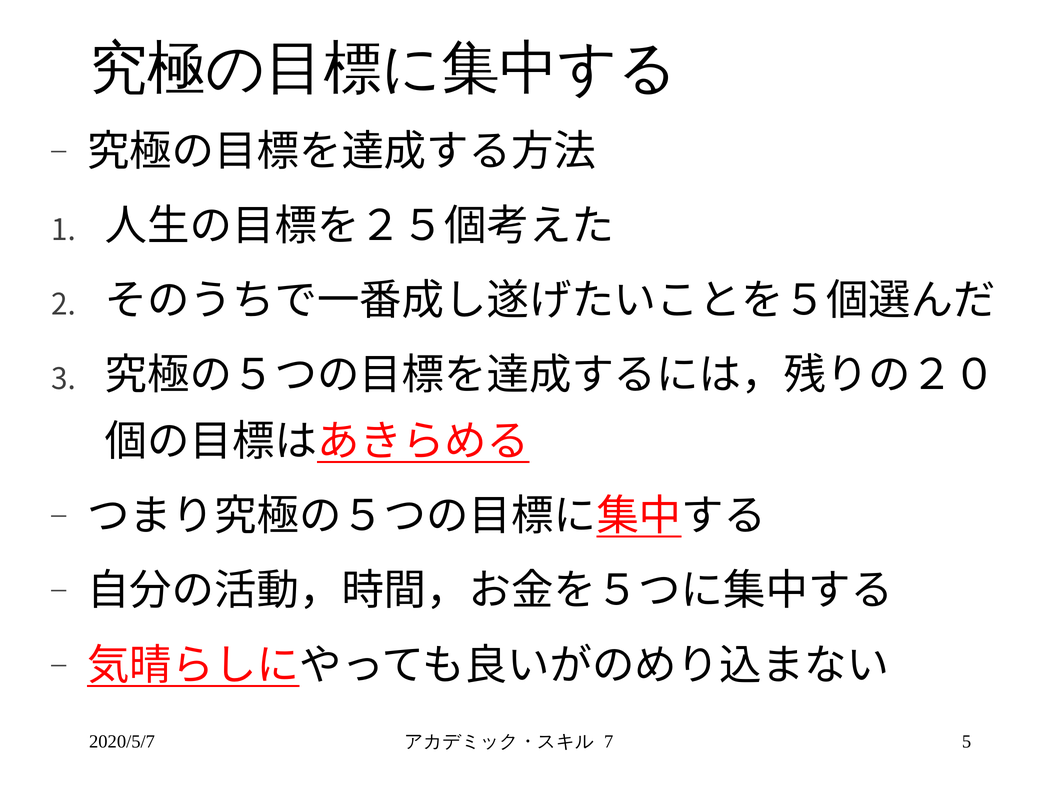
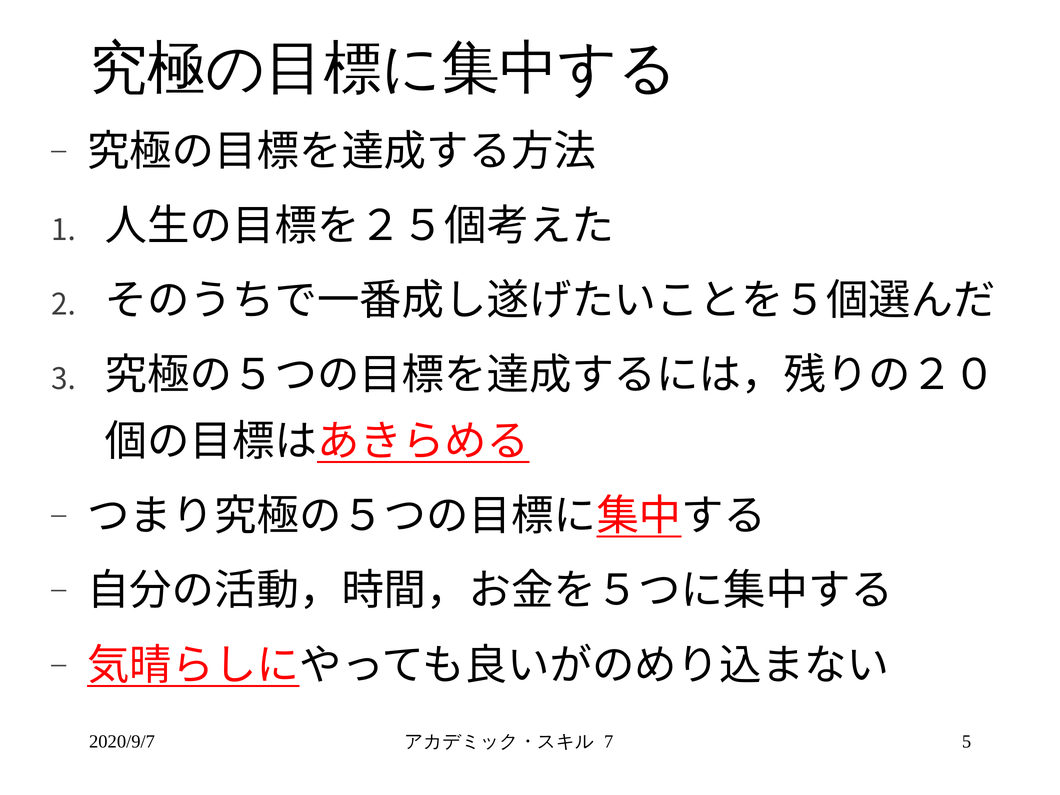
2020/5/7: 2020/5/7 -> 2020/9/7 (122, 741)
